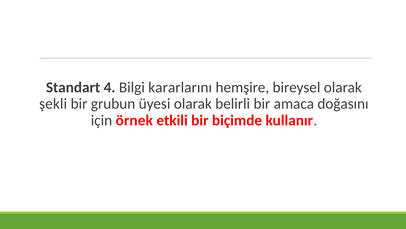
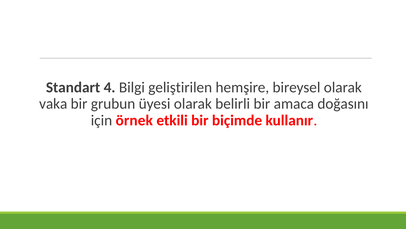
kararlarını: kararlarını -> geliştirilen (180, 87)
şekli: şekli -> vaka (53, 104)
